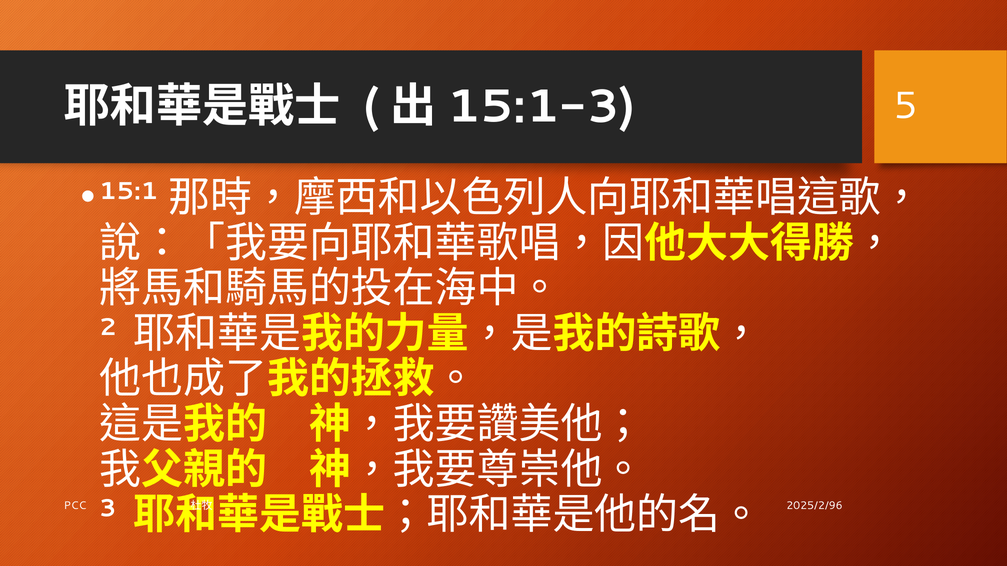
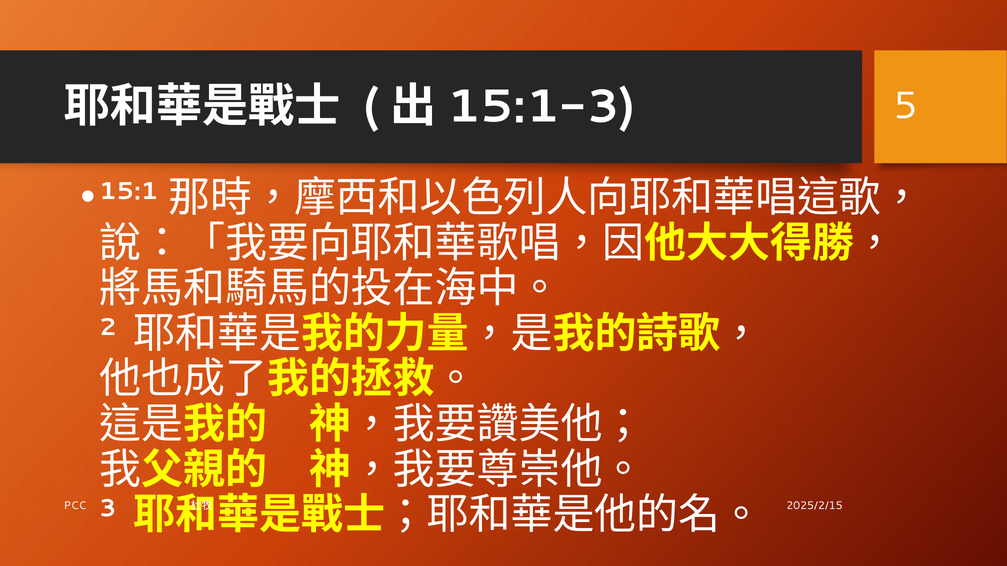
2025/2/96: 2025/2/96 -> 2025/2/15 (814, 506)
